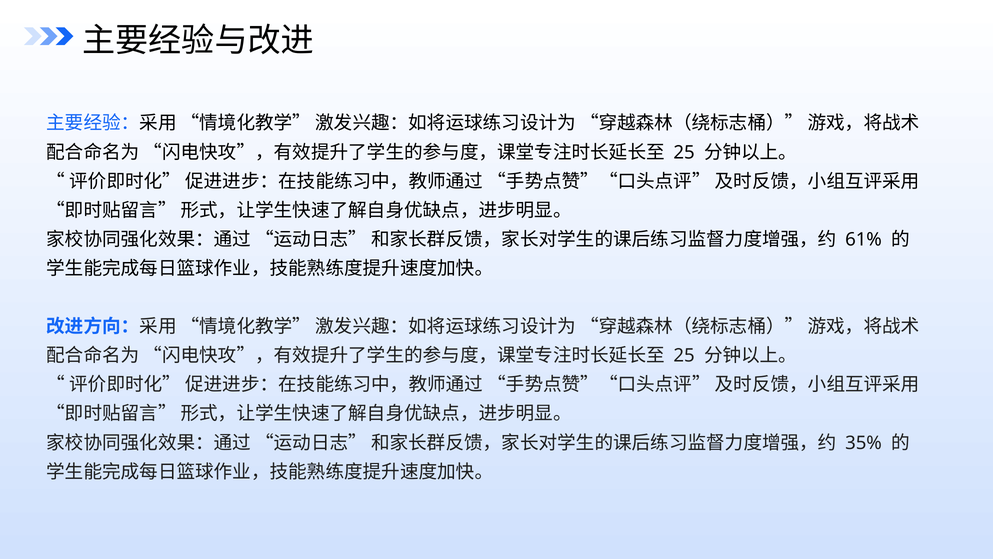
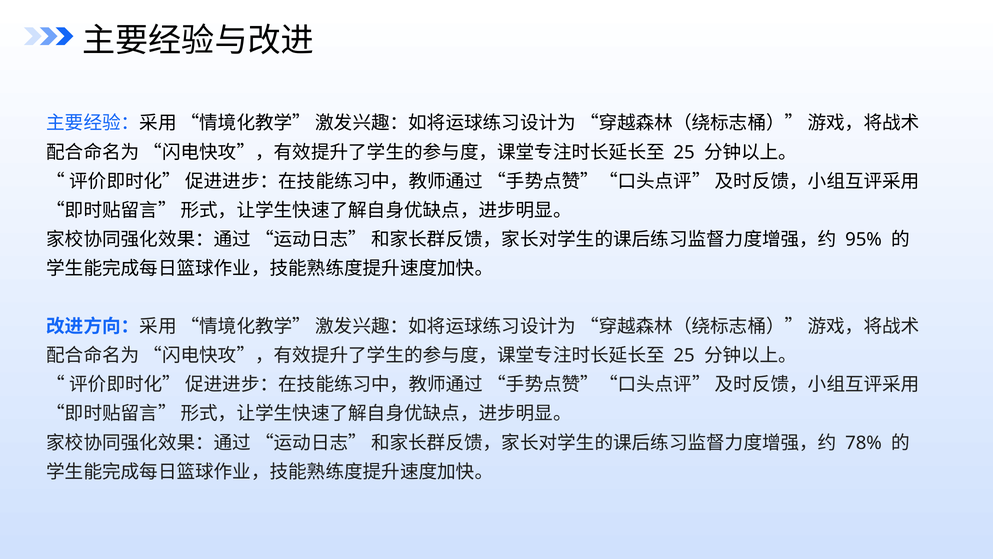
61%: 61% -> 95% (863, 239)
35%: 35% -> 78% (863, 443)
